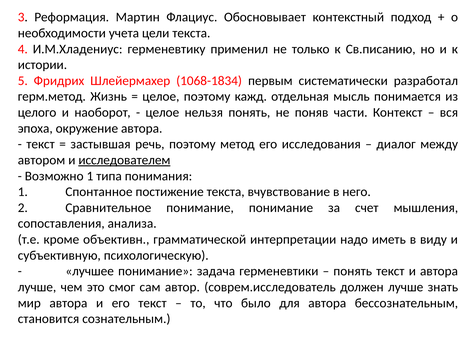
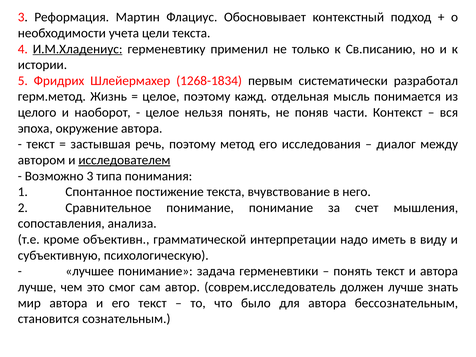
И.М.Хладениус underline: none -> present (78, 49)
1068-1834: 1068-1834 -> 1268-1834 (209, 81)
Возможно 1: 1 -> 3 (90, 176)
